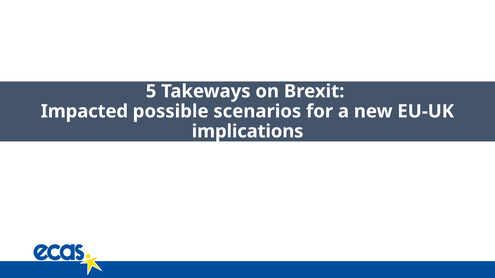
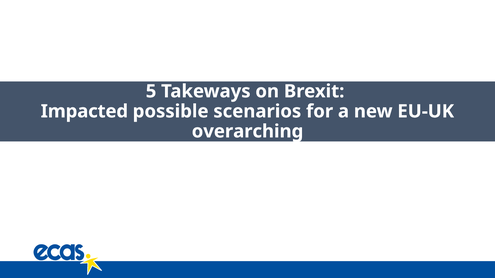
implications: implications -> overarching (248, 132)
